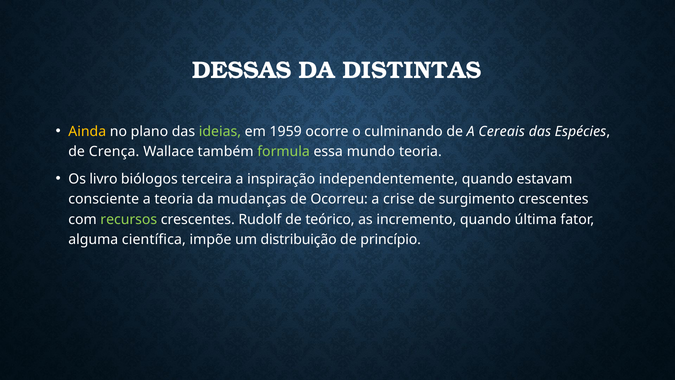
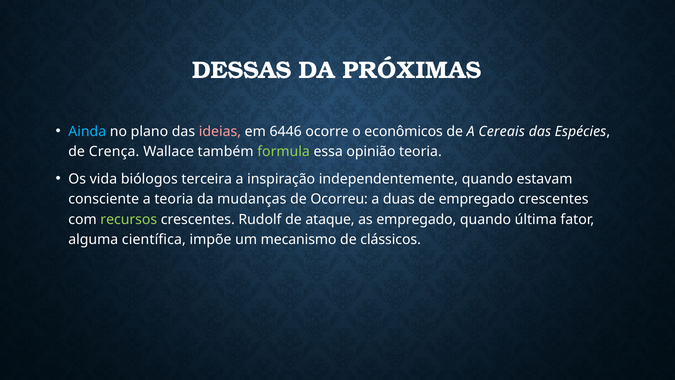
DISTINTAS: DISTINTAS -> PRÓXIMAS (412, 70)
Ainda colour: yellow -> light blue (87, 131)
ideias colour: light green -> pink (220, 131)
1959: 1959 -> 6446 (286, 131)
culminando: culminando -> econômicos (404, 131)
mundo: mundo -> opinião (371, 152)
livro: livro -> vida (103, 179)
crise: crise -> duas (399, 199)
de surgimento: surgimento -> empregado (477, 199)
teórico: teórico -> ataque (330, 219)
as incremento: incremento -> empregado (416, 219)
distribuição: distribuição -> mecanismo (299, 240)
princípio: princípio -> clássicos (391, 240)
